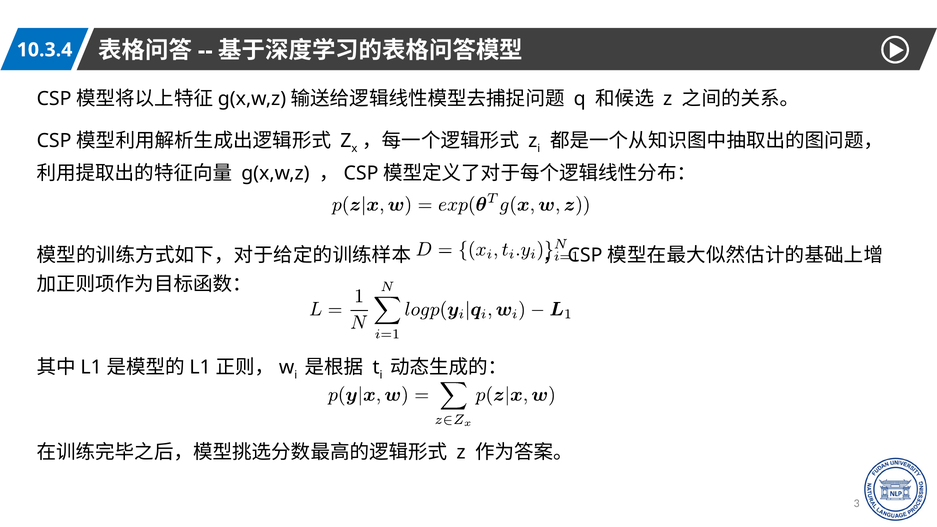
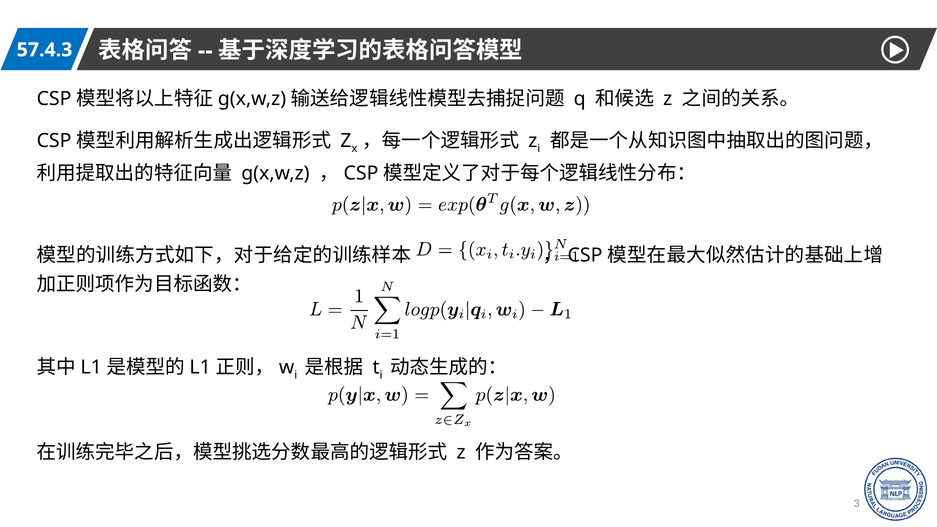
10.3.4: 10.3.4 -> 57.4.3 (45, 50)
